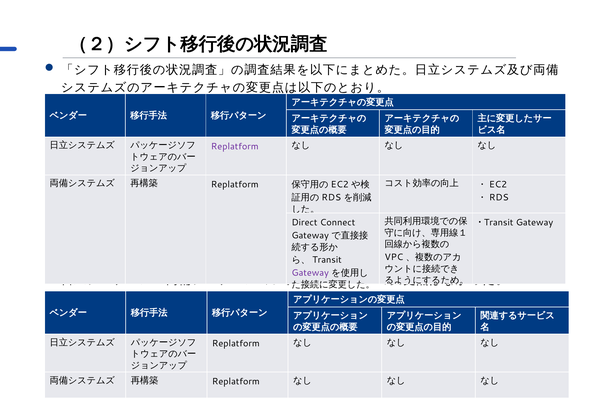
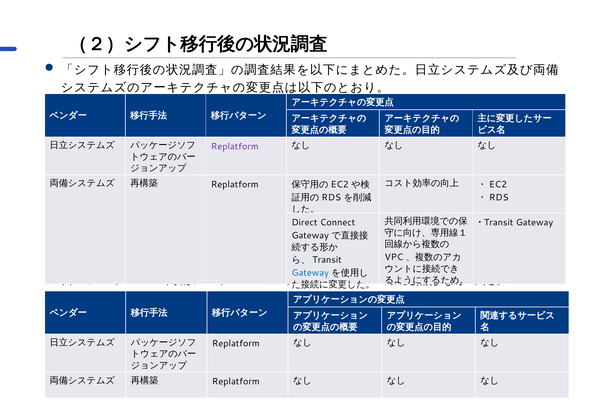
Gateway colour: purple -> blue (310, 273)
